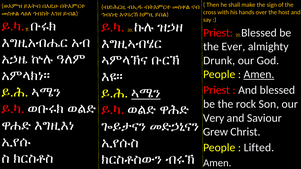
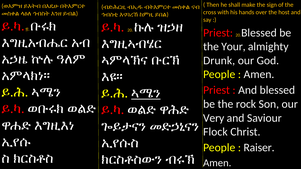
Ever: Ever -> Your (233, 47)
Amen underline: present -> none (259, 75)
Grew: Grew -> Flock (215, 132)
Lifted: Lifted -> Raiser (259, 148)
